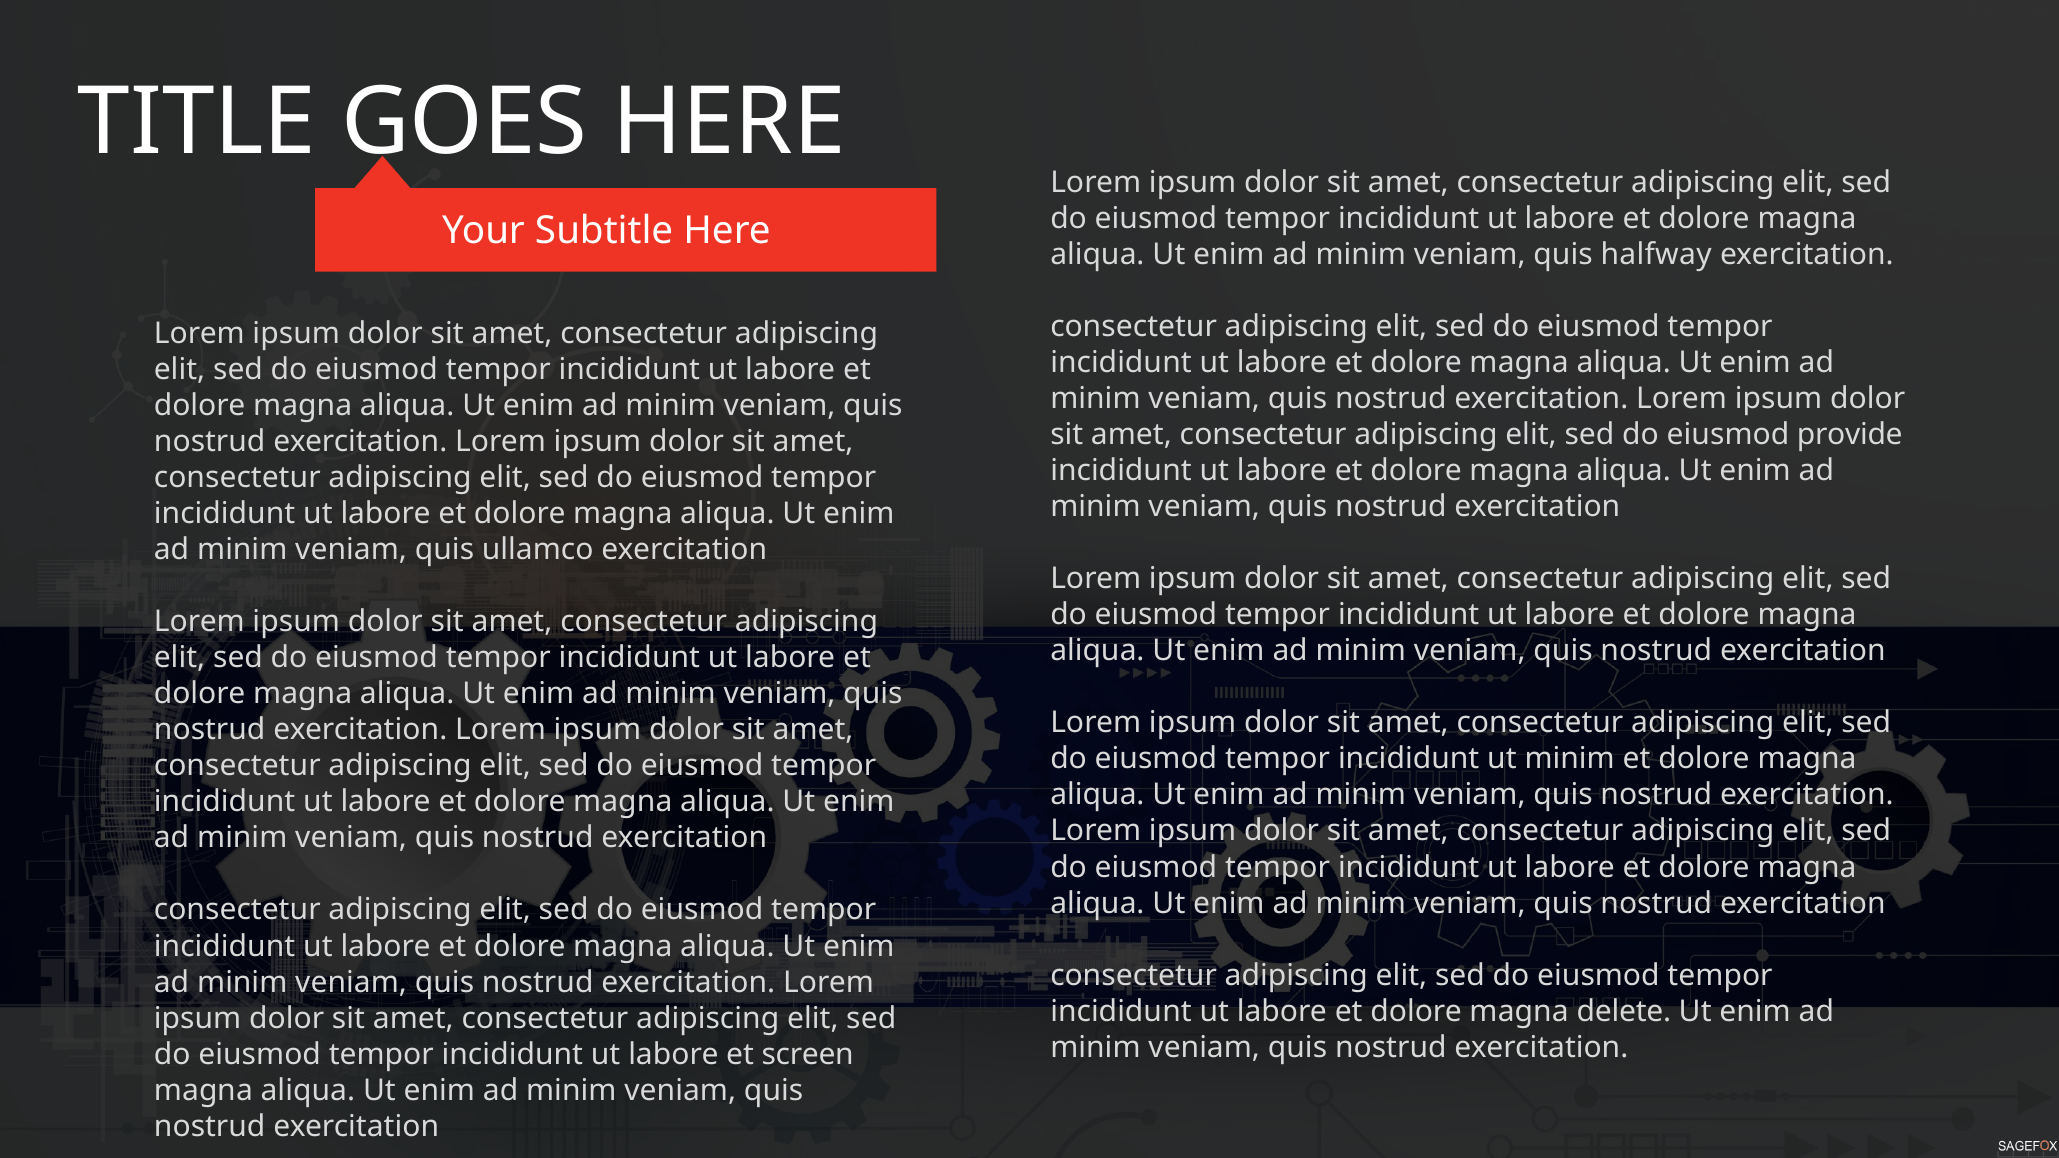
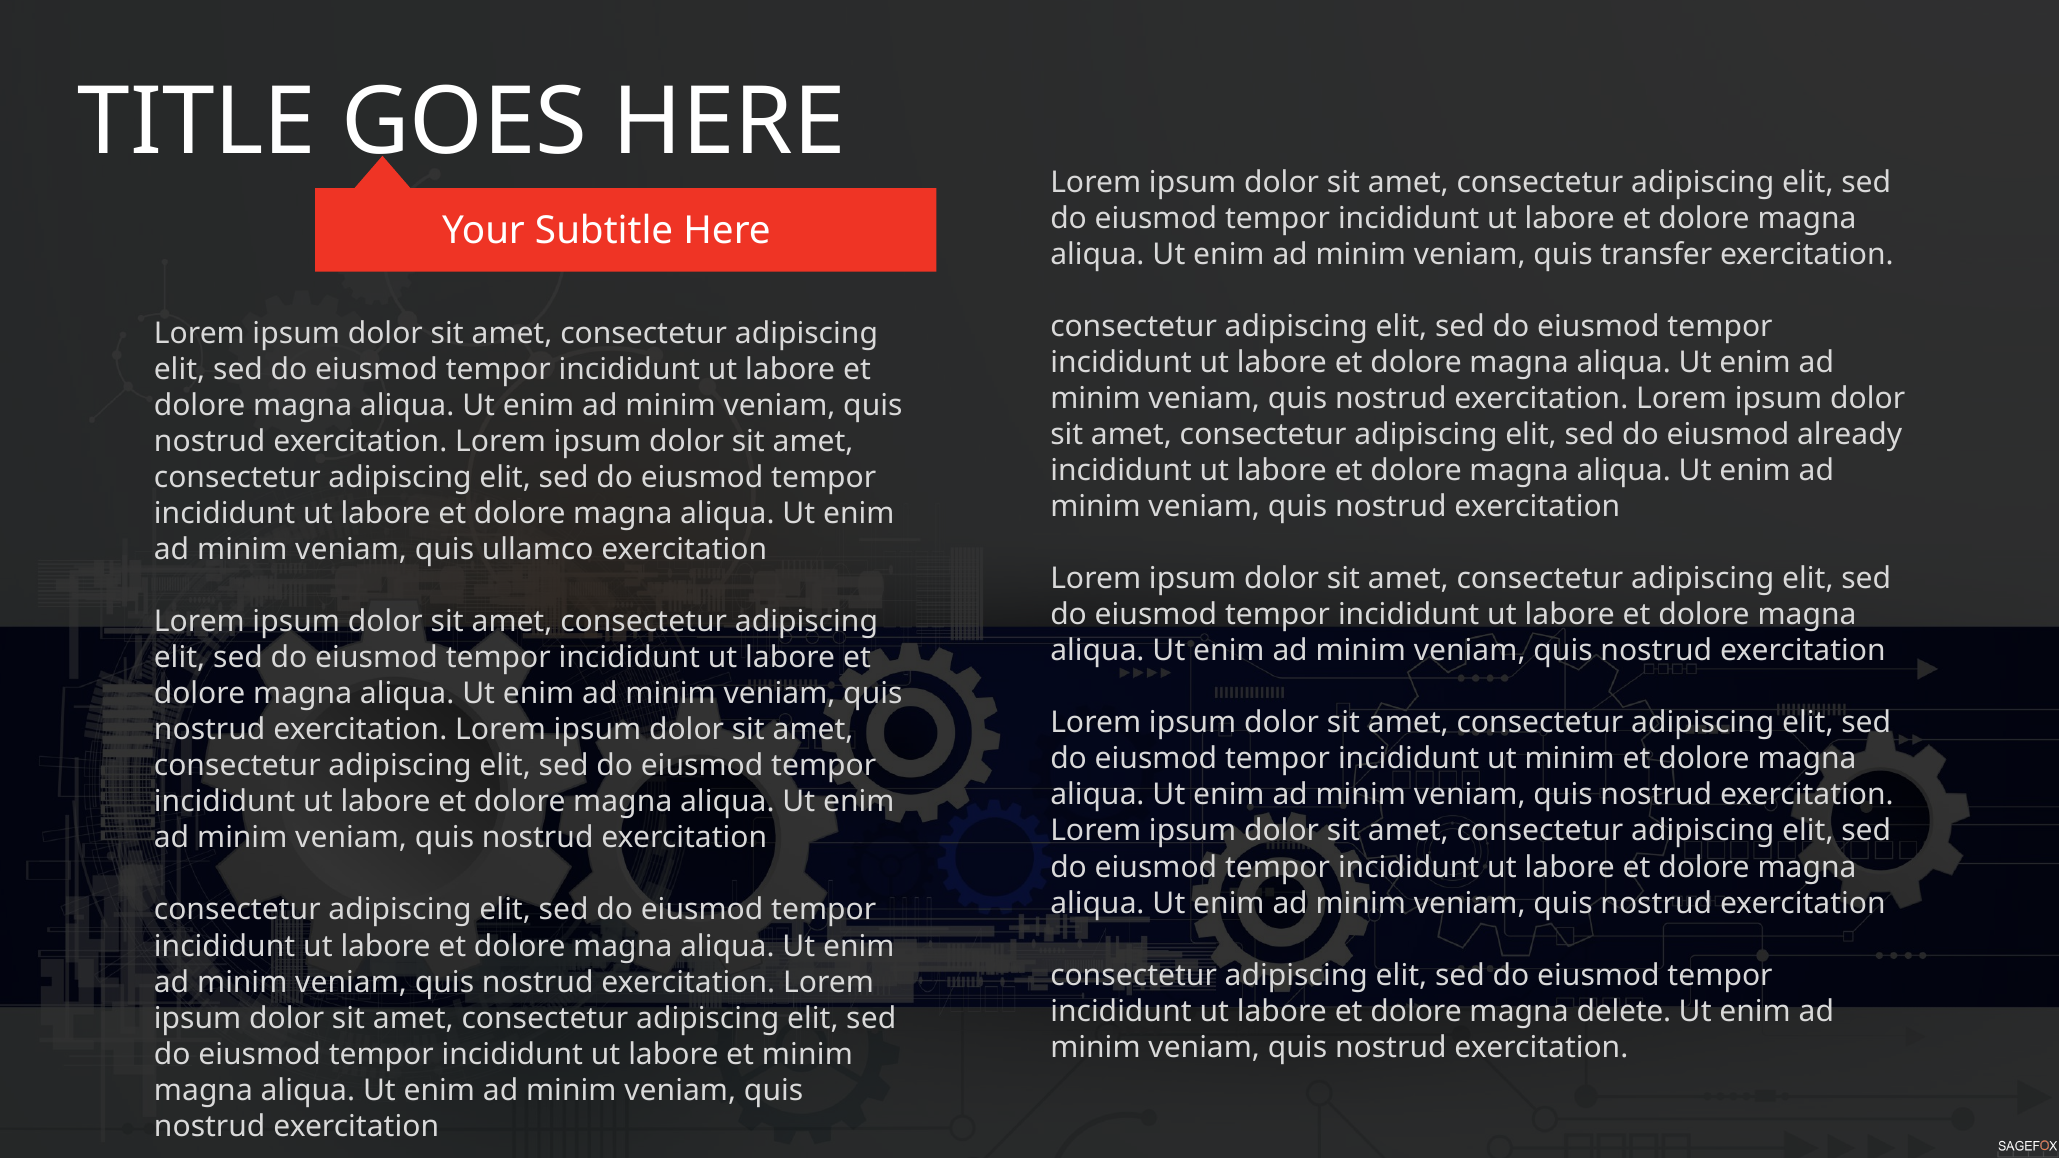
halfway: halfway -> transfer (1656, 254)
provide: provide -> already (1850, 435)
et screen: screen -> minim (807, 1054)
